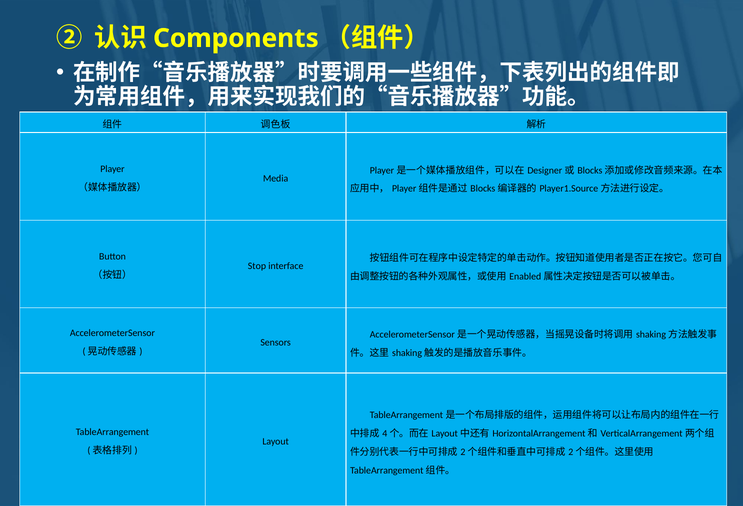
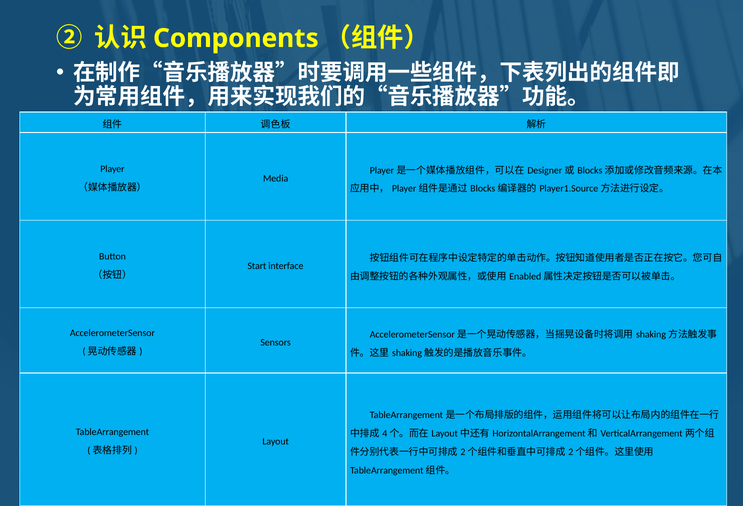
Stop: Stop -> Start (257, 266)
